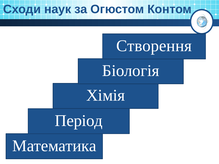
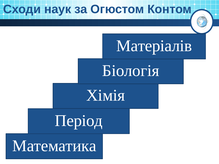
Створення: Створення -> Матеріалів (154, 46)
